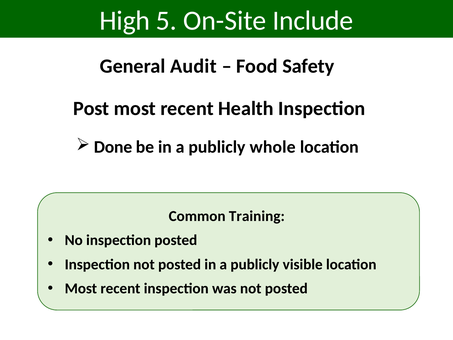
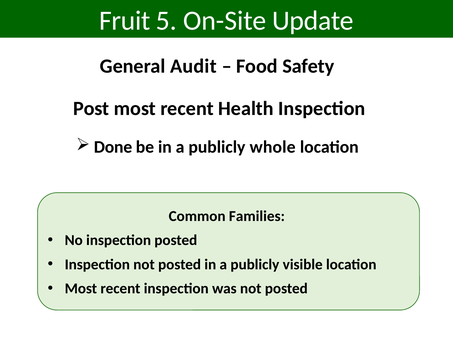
High: High -> Fruit (125, 21)
Include: Include -> Update (313, 21)
Training: Training -> Families (257, 216)
